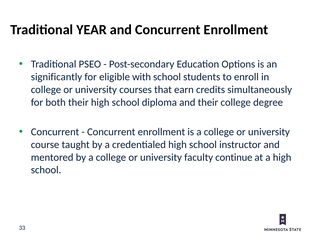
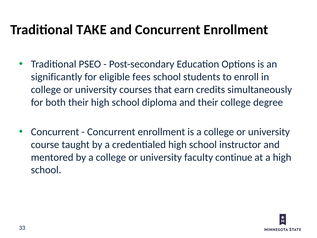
YEAR: YEAR -> TAKE (91, 30)
with: with -> fees (141, 77)
